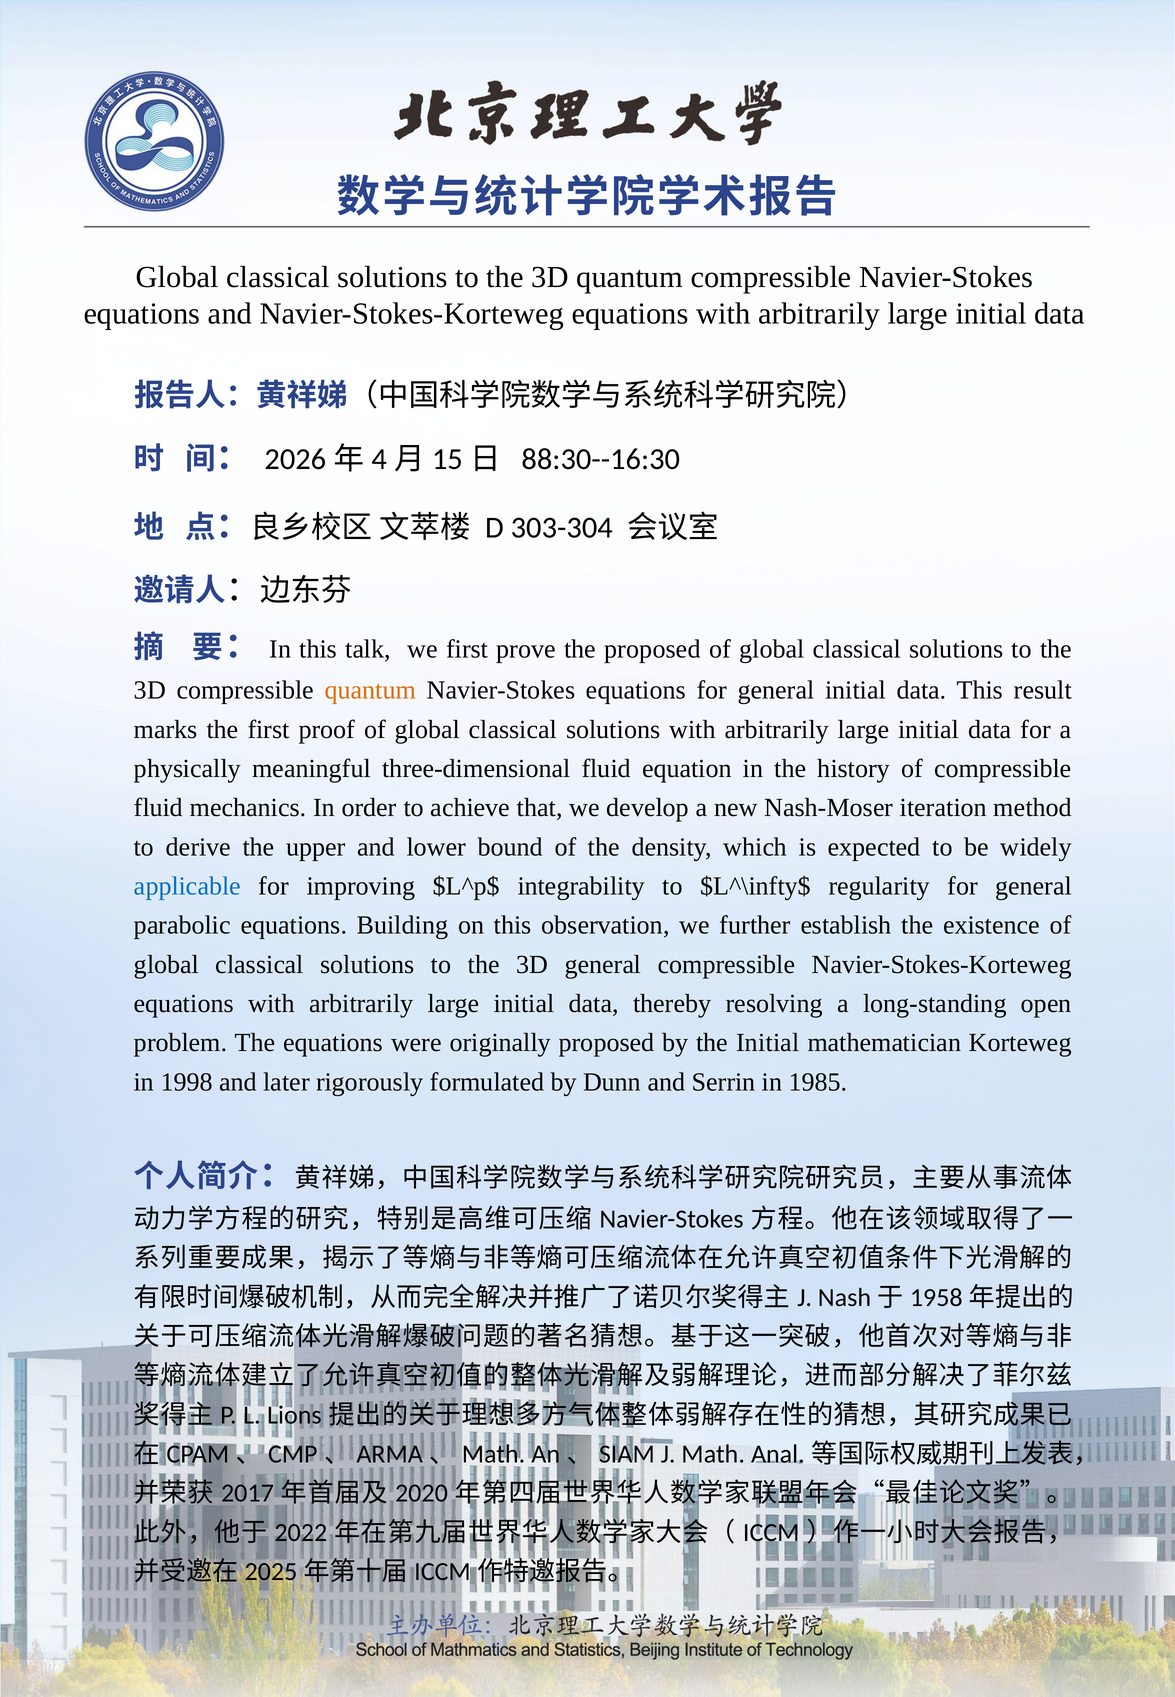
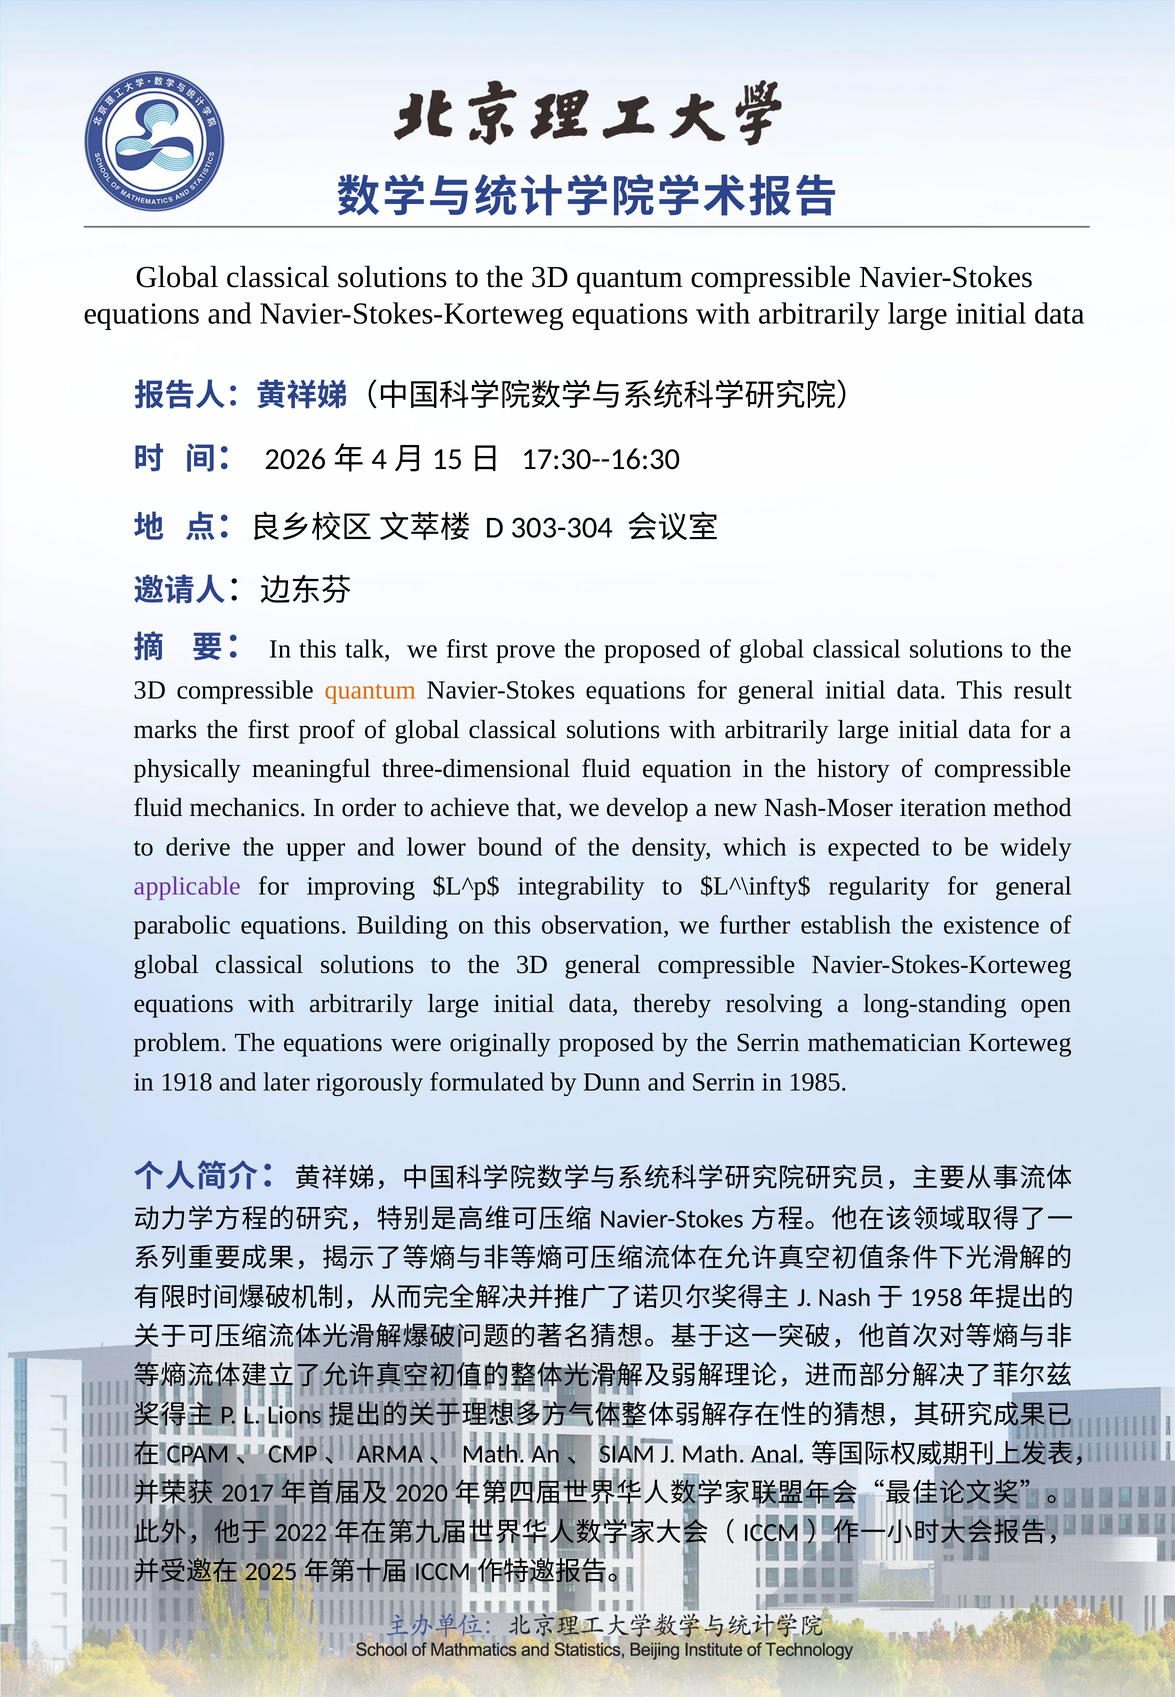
88:30--16:30: 88:30--16:30 -> 17:30--16:30 (601, 459)
applicable colour: blue -> purple (187, 886)
the Initial: Initial -> Serrin (768, 1043)
1998: 1998 -> 1918 (187, 1082)
